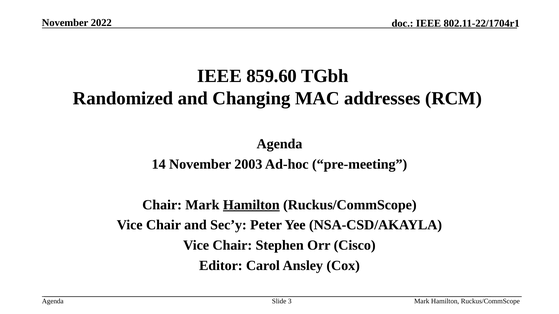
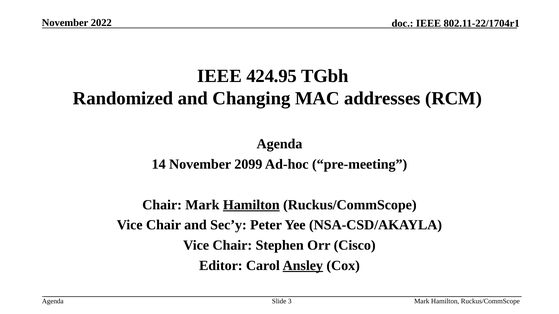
859.60: 859.60 -> 424.95 (272, 76)
2003: 2003 -> 2099 (248, 165)
Ansley underline: none -> present (303, 266)
